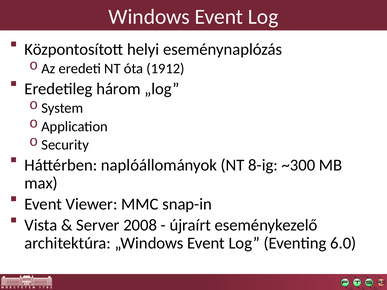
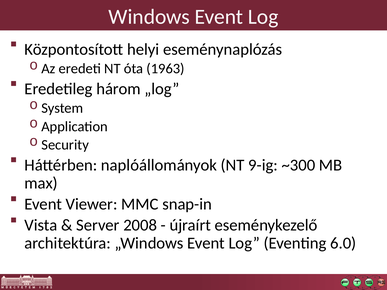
1912: 1912 -> 1963 (166, 69)
8-ig: 8-ig -> 9-ig (263, 165)
